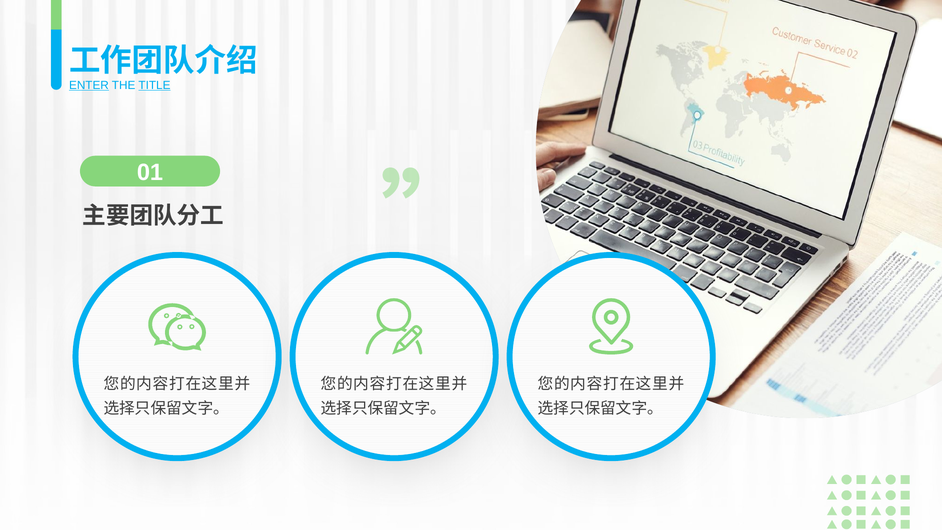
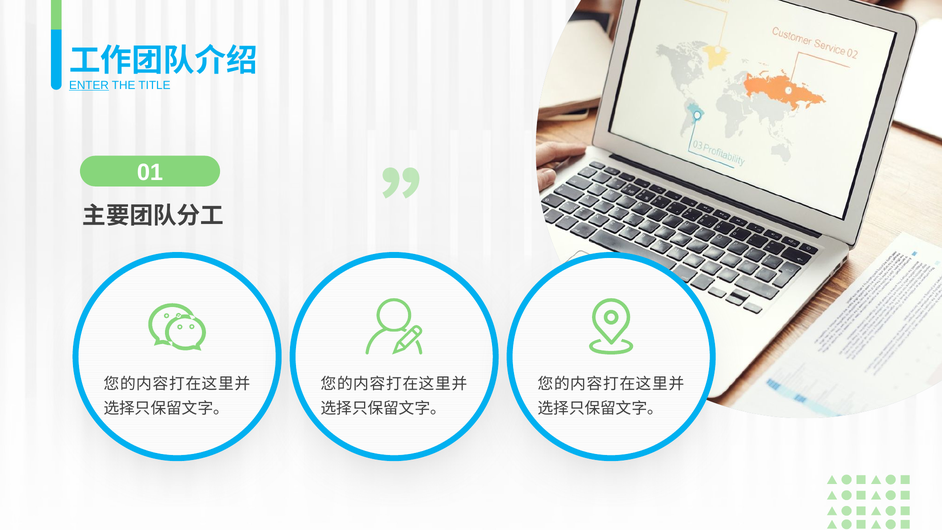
TITLE underline: present -> none (154, 85)
